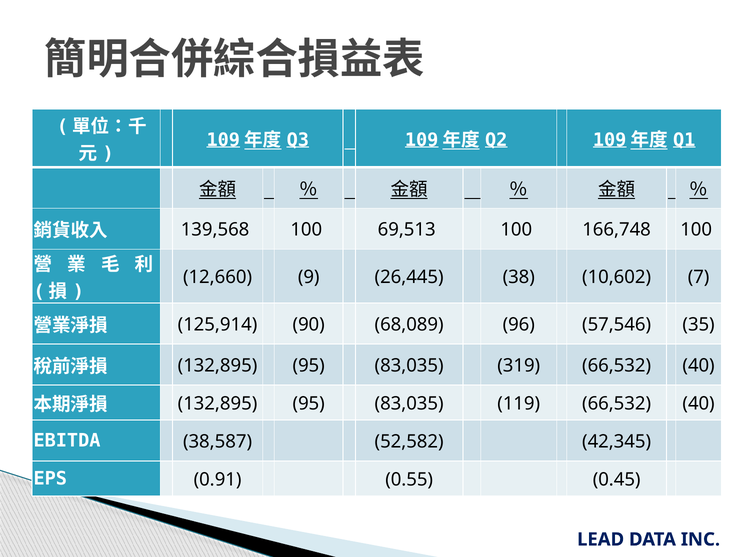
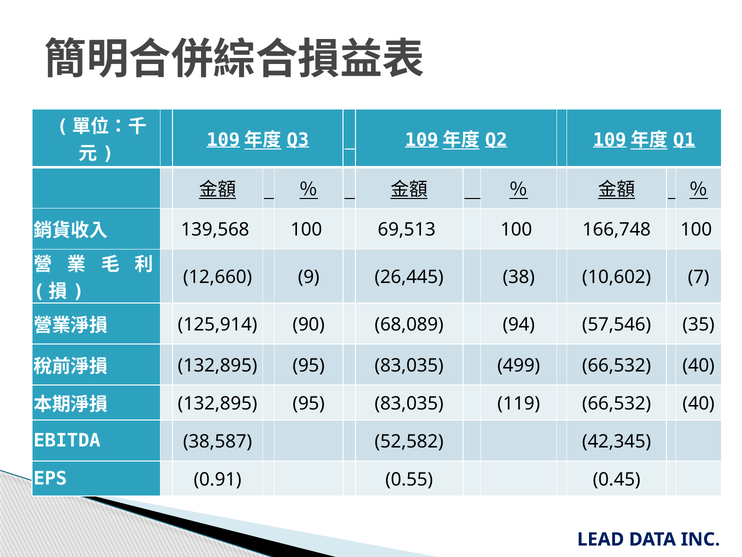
96: 96 -> 94 (519, 324)
319: 319 -> 499 (519, 365)
